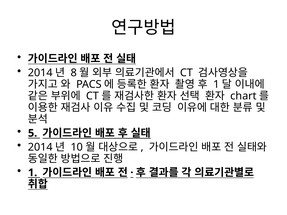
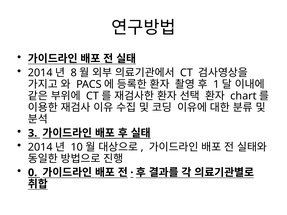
5: 5 -> 3 (33, 133)
1: 1 -> 0 (33, 173)
